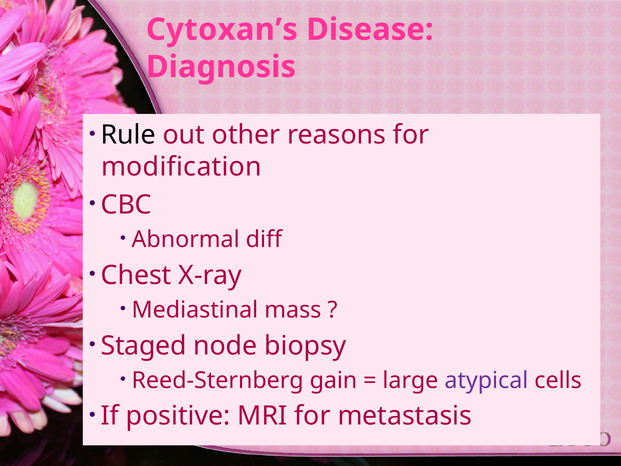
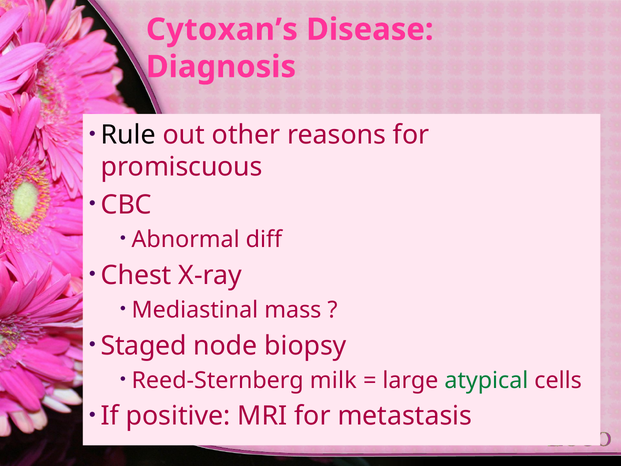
modification: modification -> promiscuous (182, 167)
gain: gain -> milk (333, 380)
atypical colour: purple -> green (486, 380)
